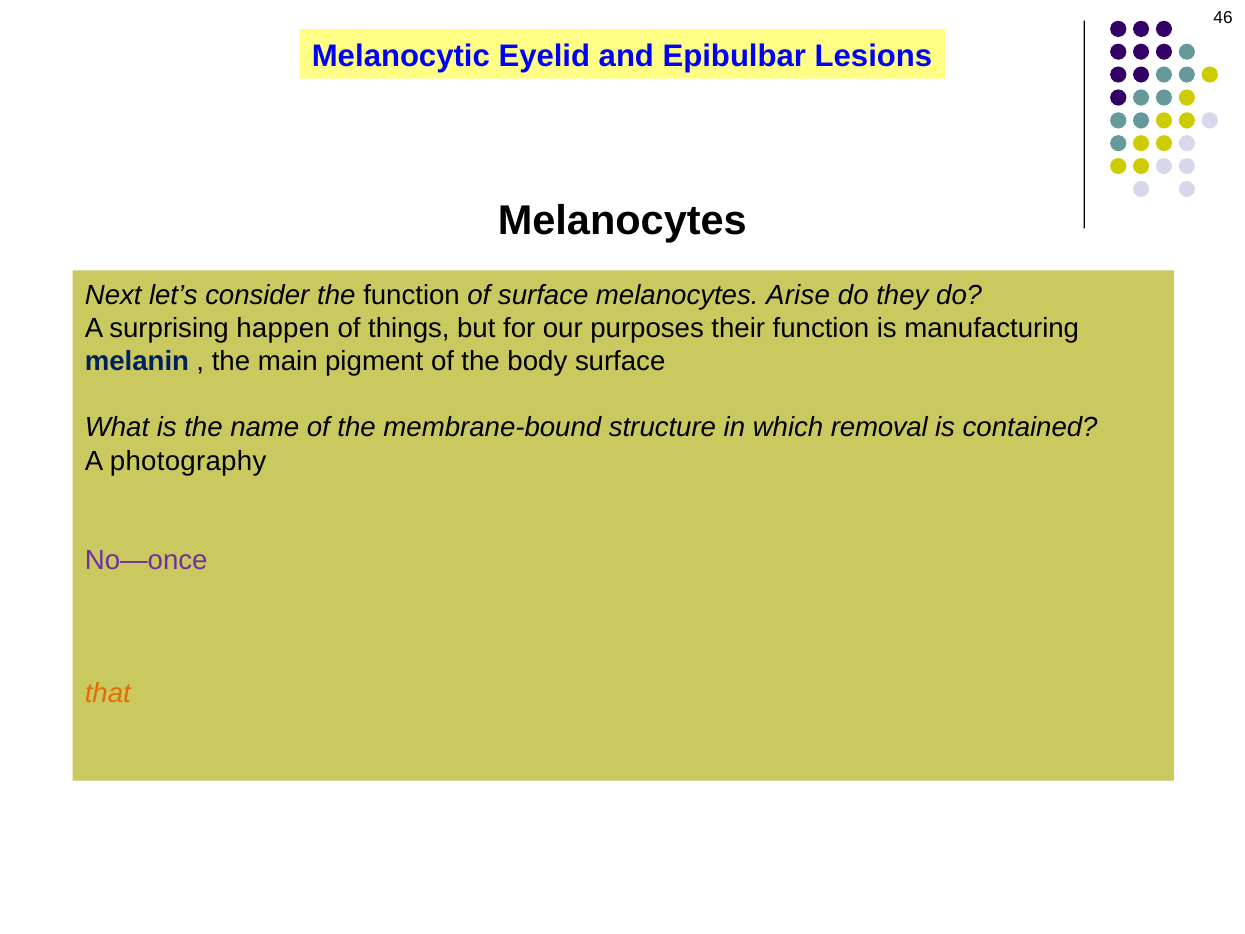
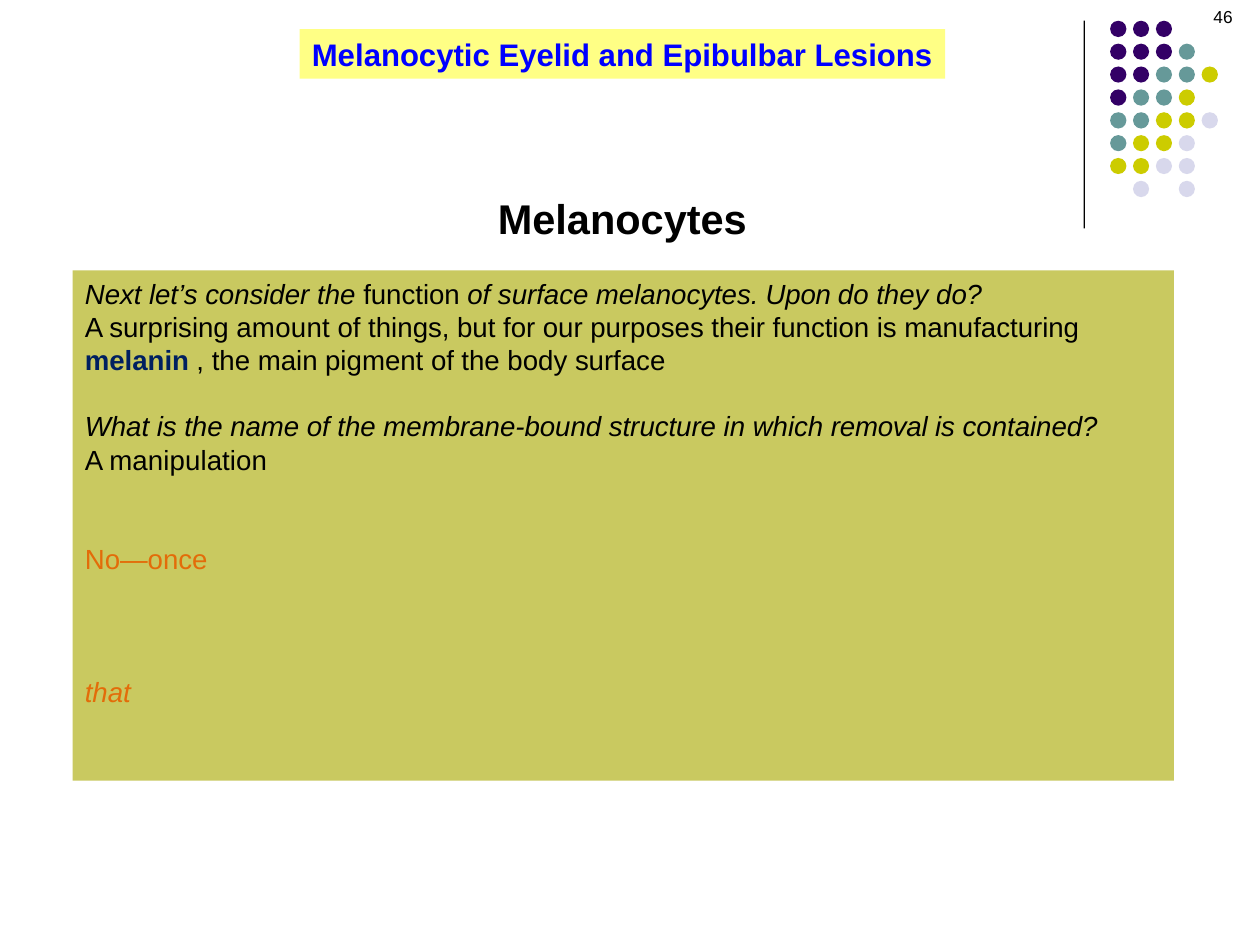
Arise: Arise -> Upon (798, 295)
happen: happen -> amount (283, 328)
photography: photography -> manipulation (188, 461)
No—once colour: purple -> orange (146, 560)
